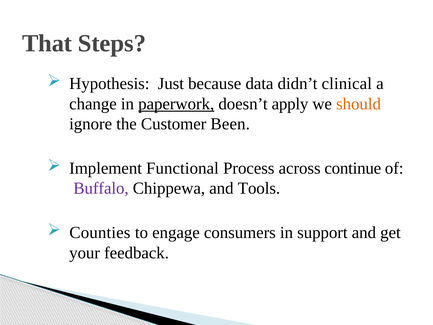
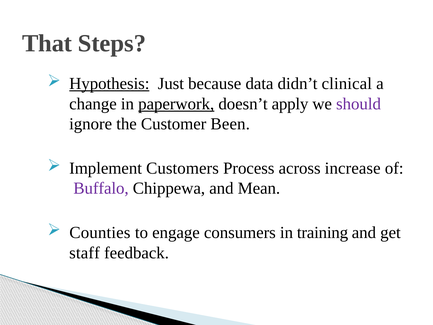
Hypothesis underline: none -> present (109, 84)
should colour: orange -> purple (359, 104)
Functional: Functional -> Customers (182, 168)
continue: continue -> increase (353, 168)
Tools: Tools -> Mean (259, 188)
support: support -> training (323, 232)
your: your -> staff (84, 253)
